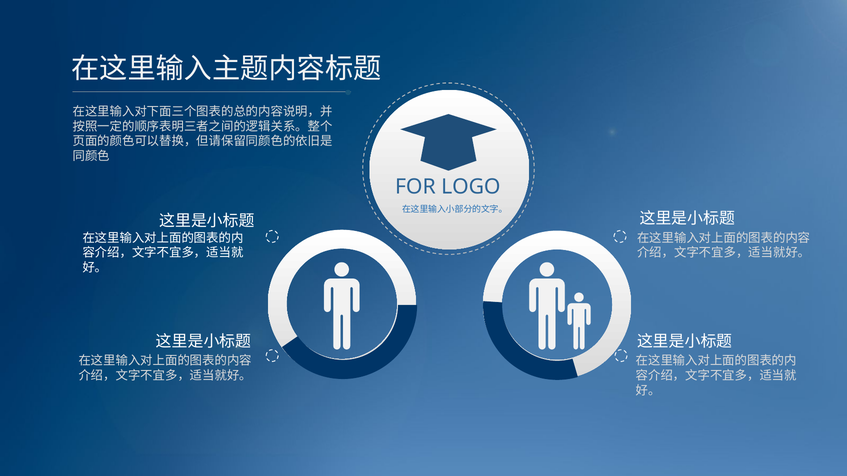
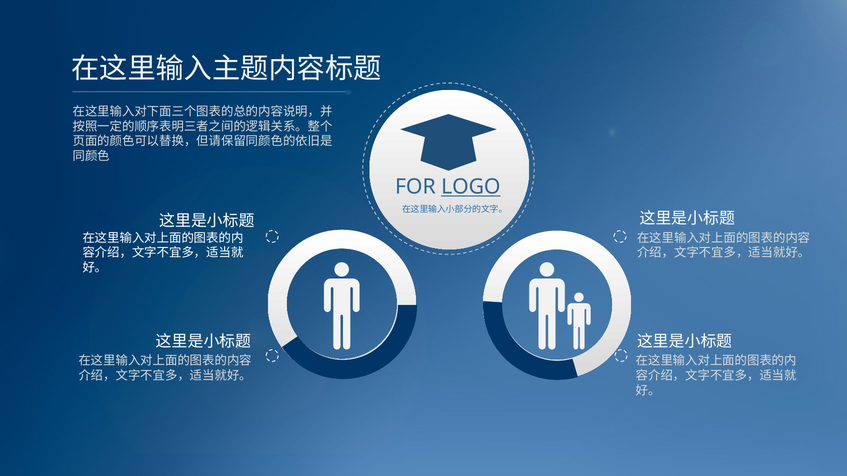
LOGO underline: none -> present (471, 187)
